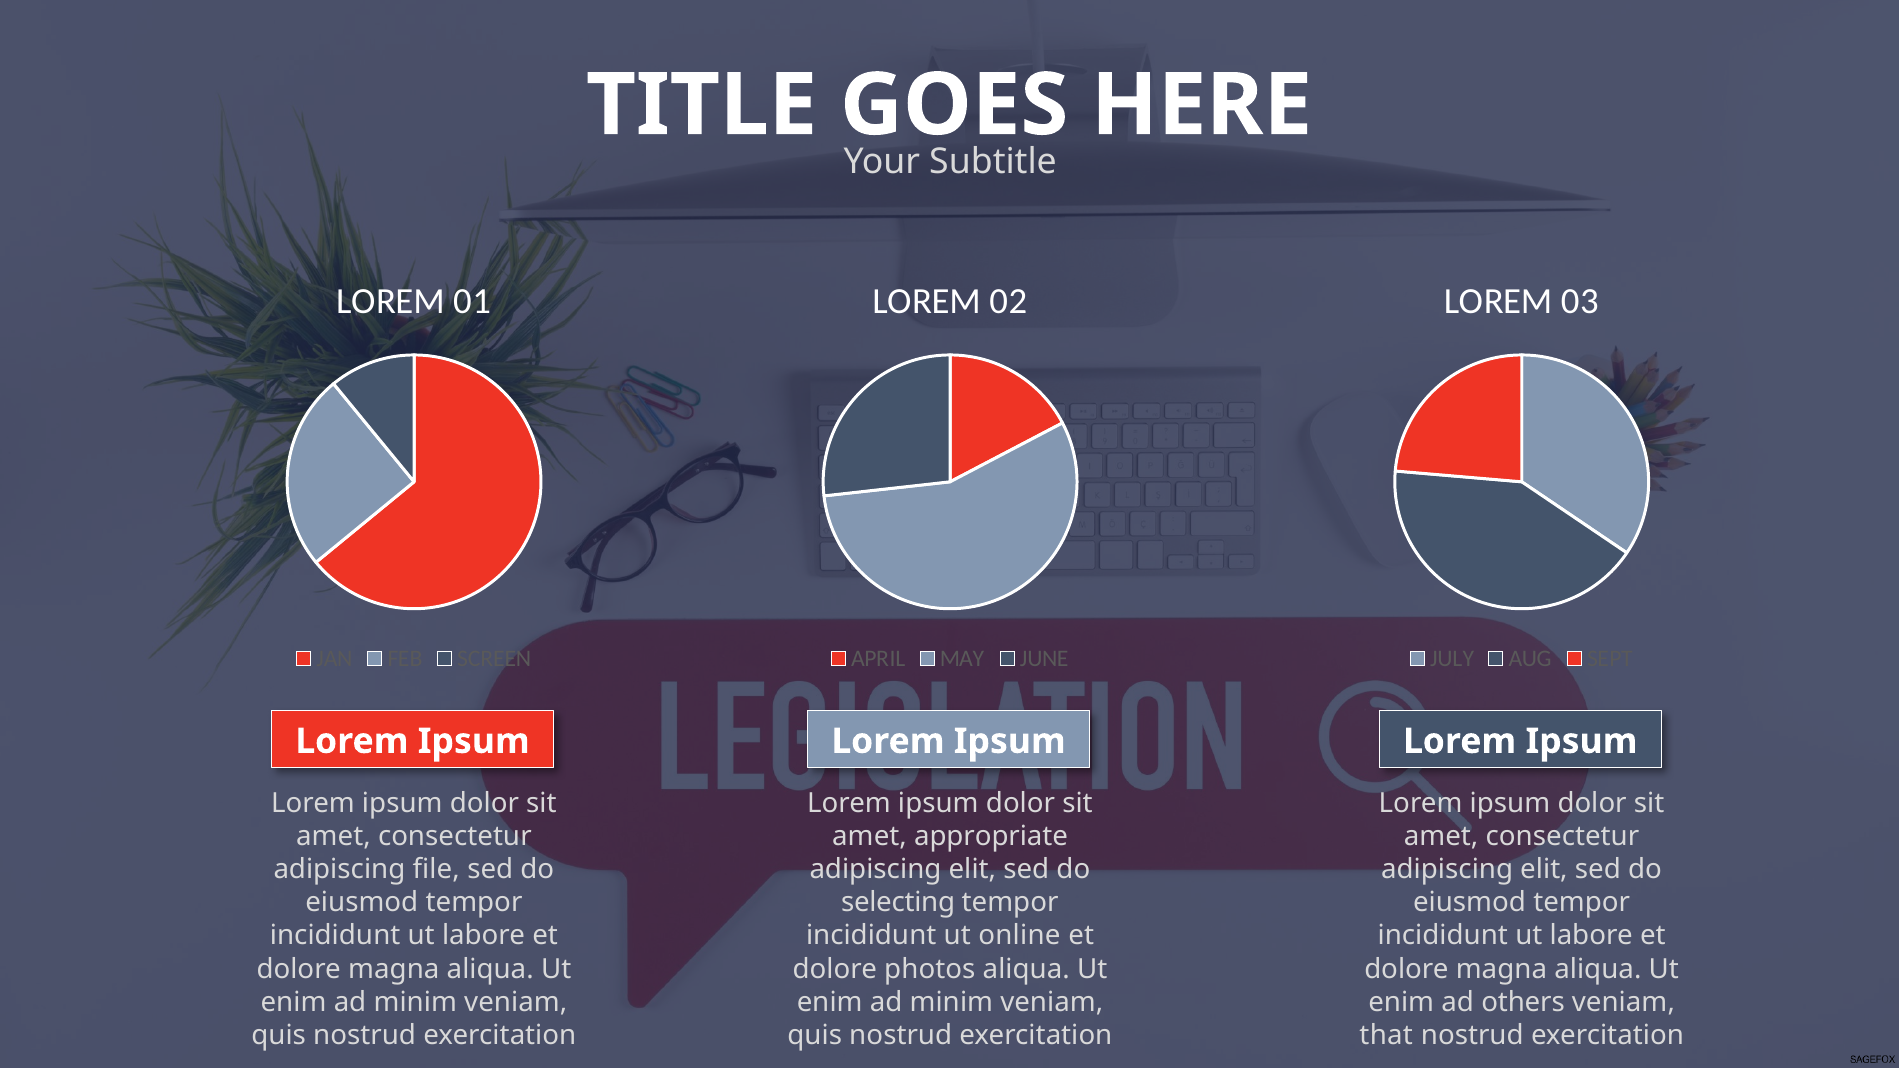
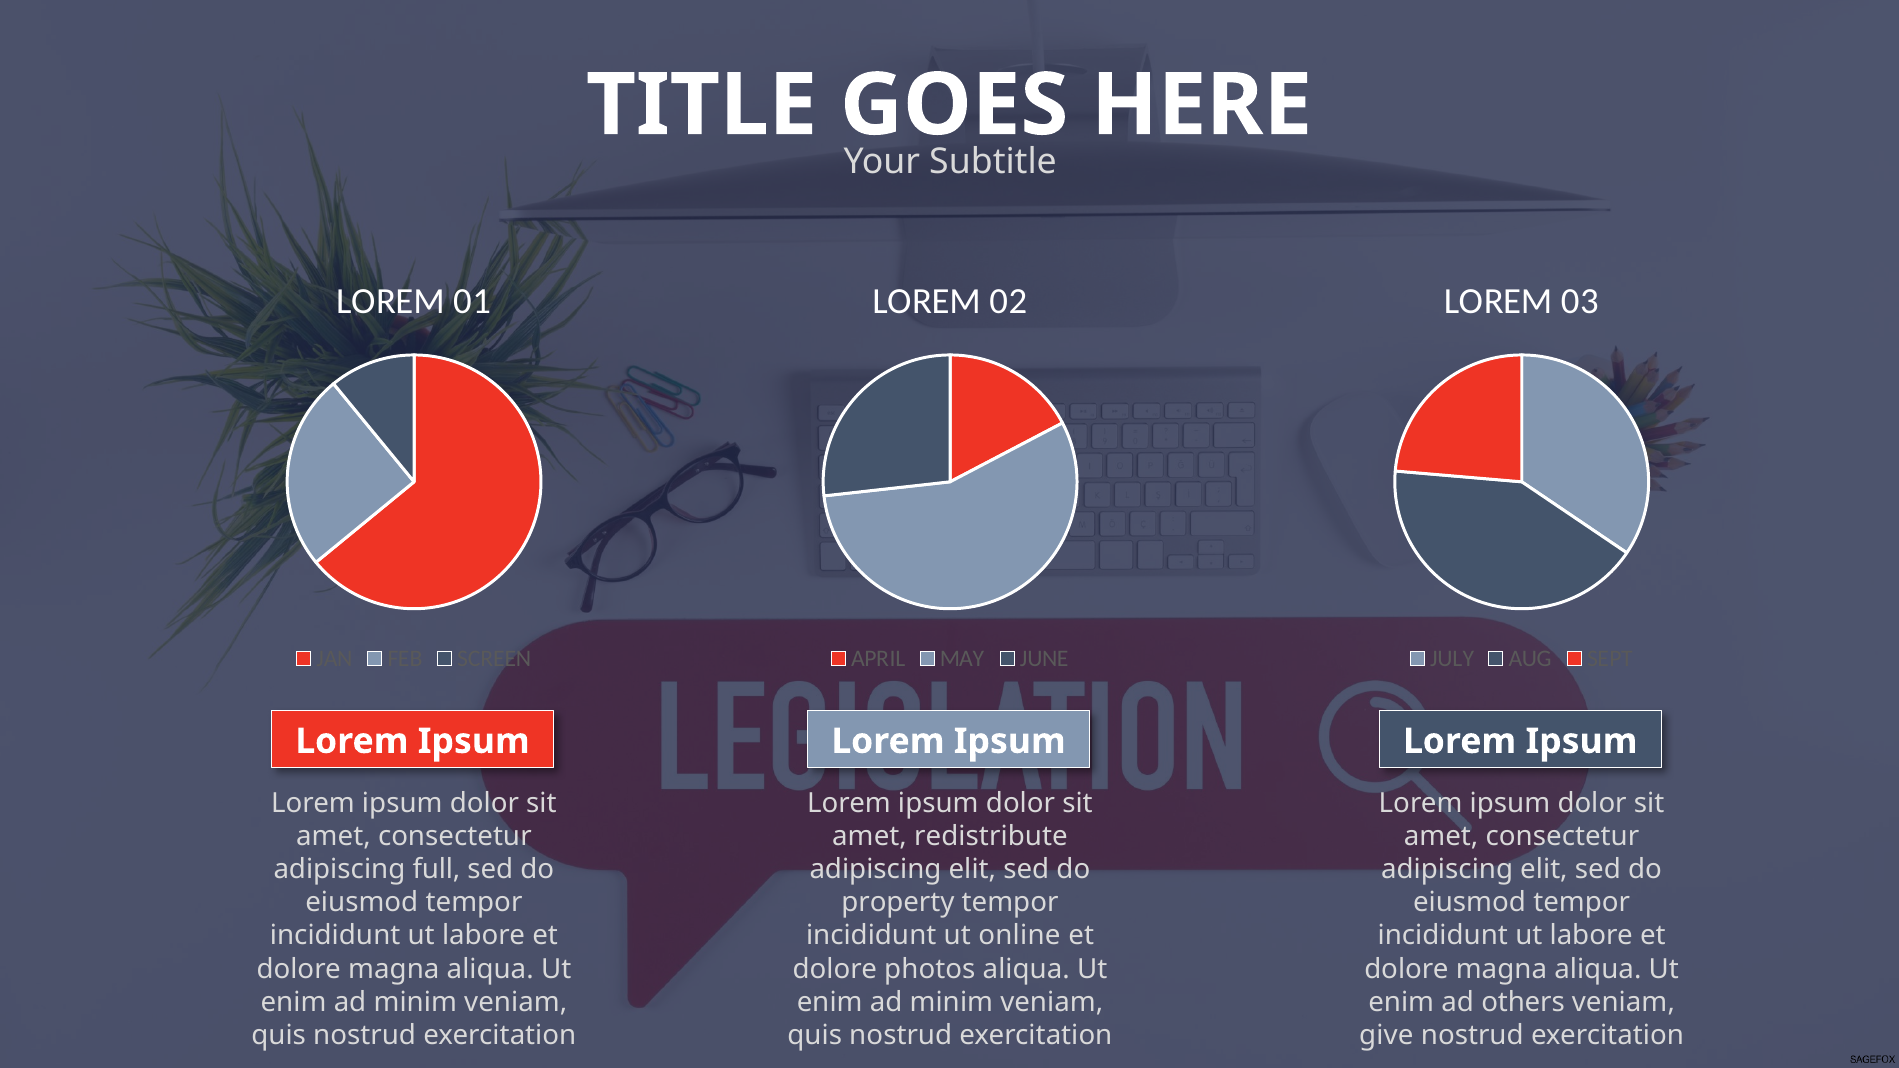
appropriate: appropriate -> redistribute (991, 836)
file: file -> full (436, 870)
selecting: selecting -> property (898, 903)
that: that -> give (1386, 1036)
